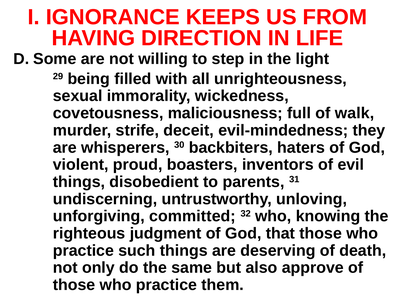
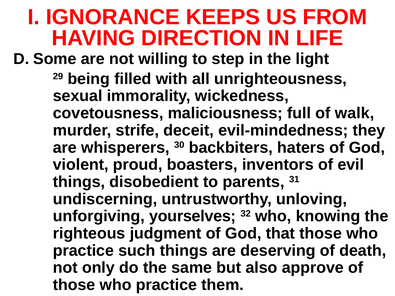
committed: committed -> yourselves (193, 216)
